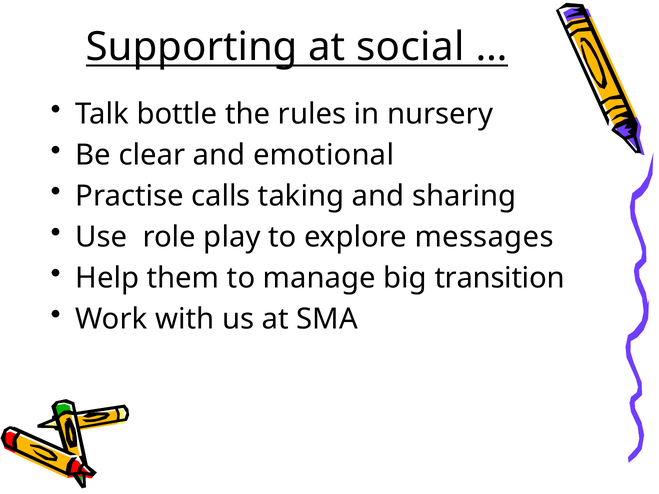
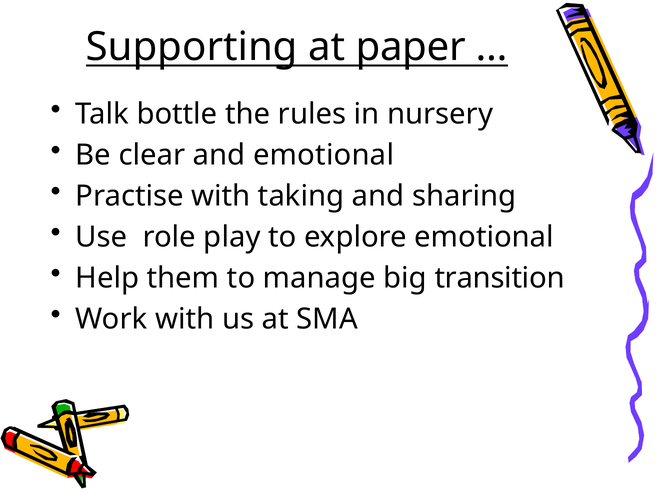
social: social -> paper (411, 47)
Practise calls: calls -> with (221, 196)
explore messages: messages -> emotional (484, 237)
